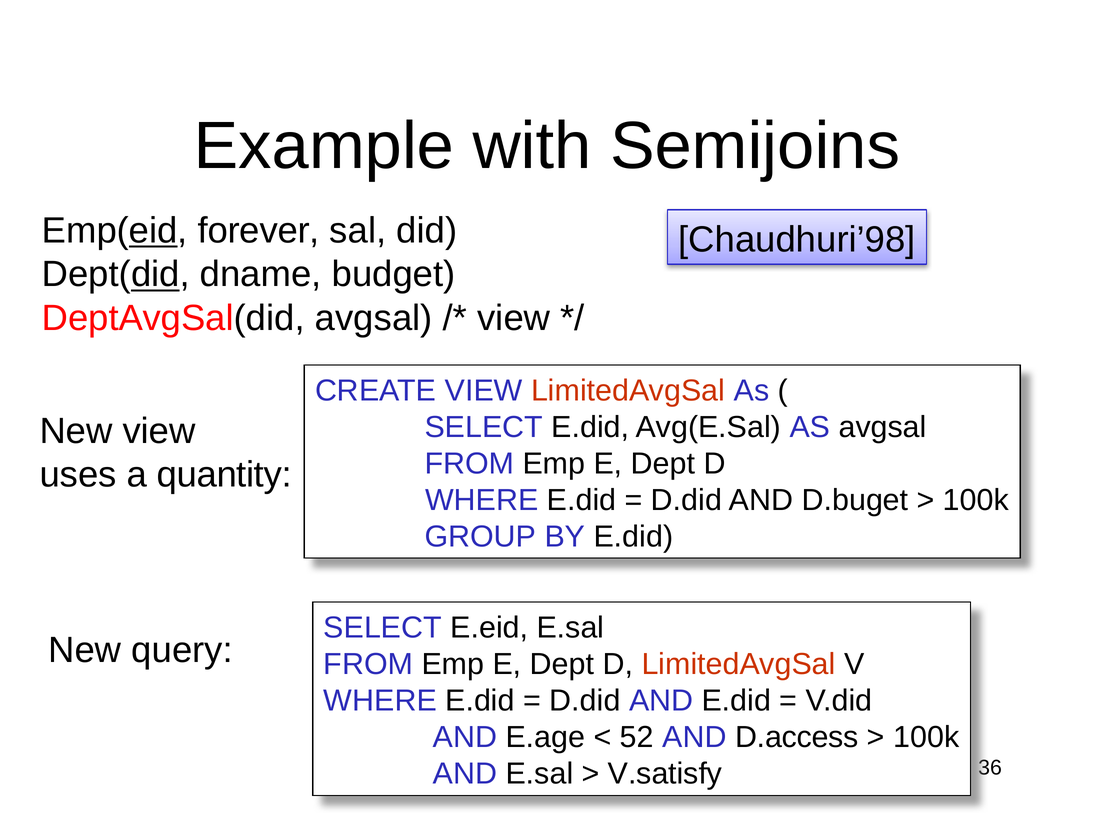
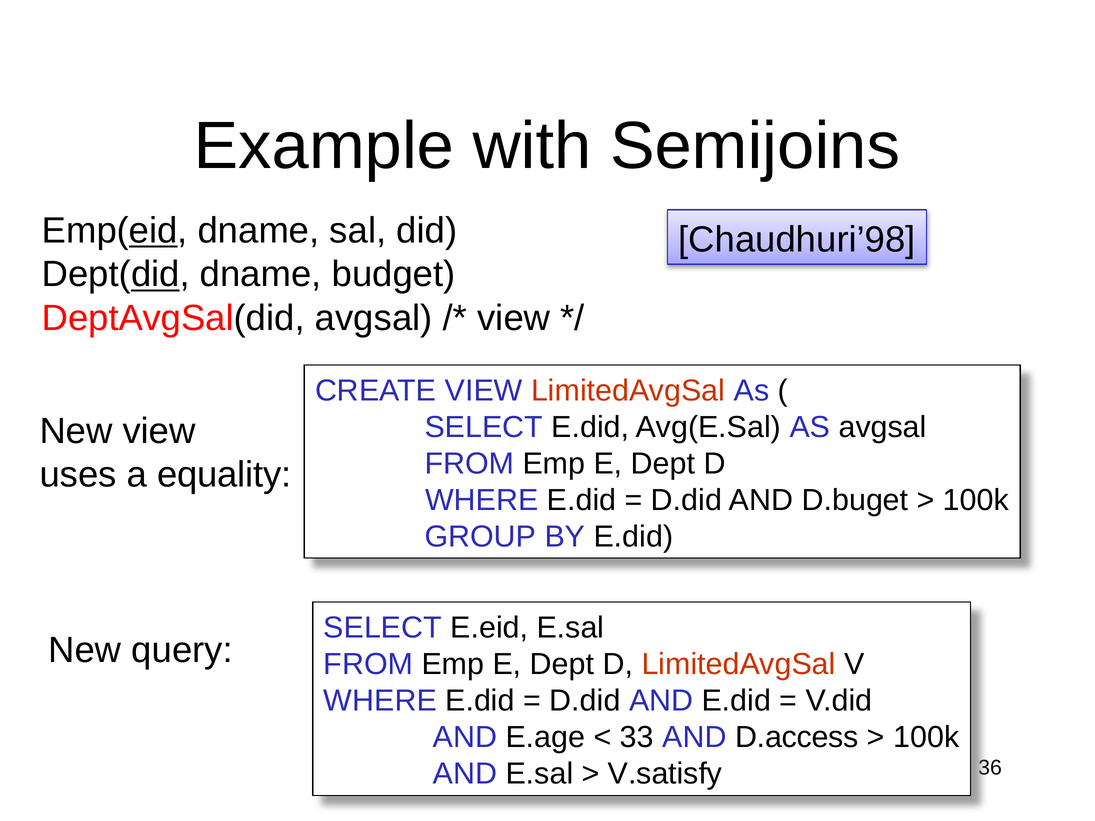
Emp(eid forever: forever -> dname (259, 231)
quantity: quantity -> equality (224, 475)
52: 52 -> 33 (637, 738)
